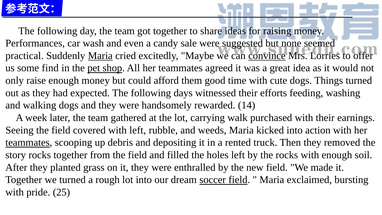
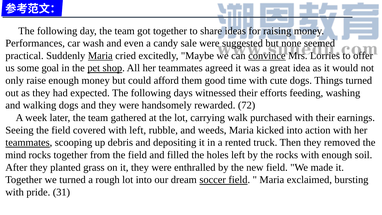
find: find -> goal (50, 68)
14: 14 -> 72 (247, 105)
story: story -> mind (16, 155)
25: 25 -> 31 (61, 192)
